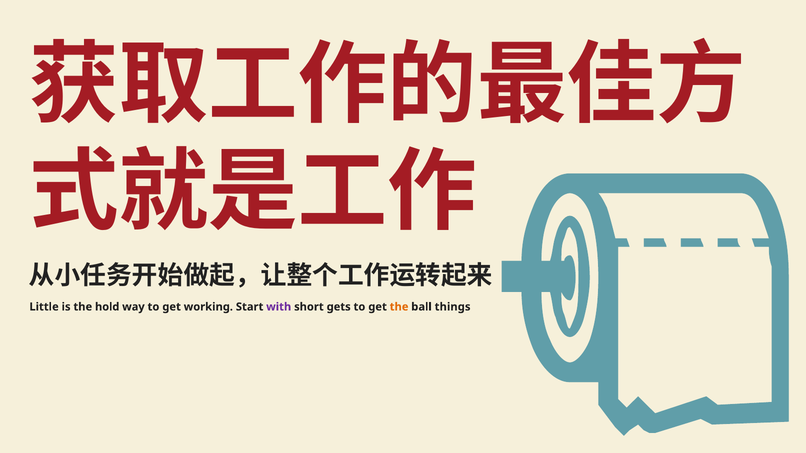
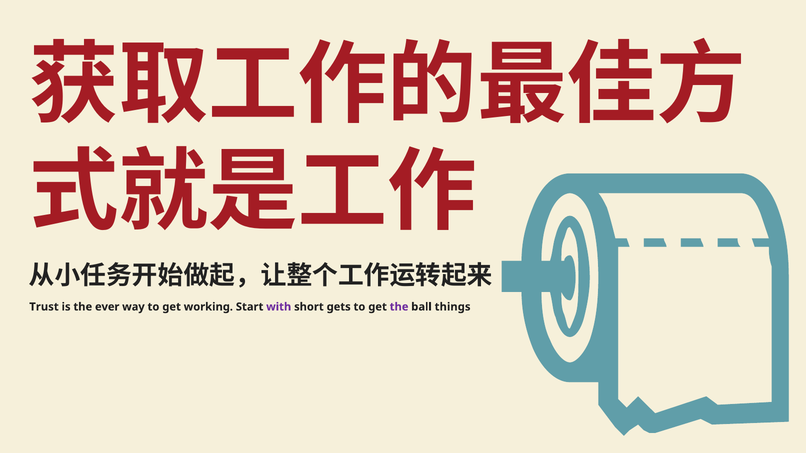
Little: Little -> Trust (44, 307)
hold: hold -> ever (107, 307)
the colour: orange -> purple (399, 307)
